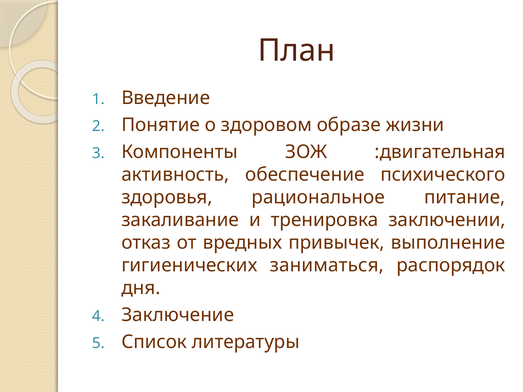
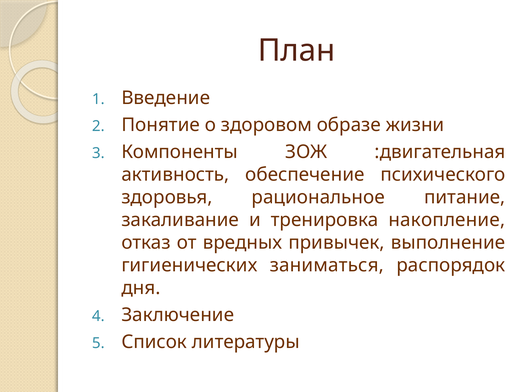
заключении: заключении -> накопление (447, 220)
